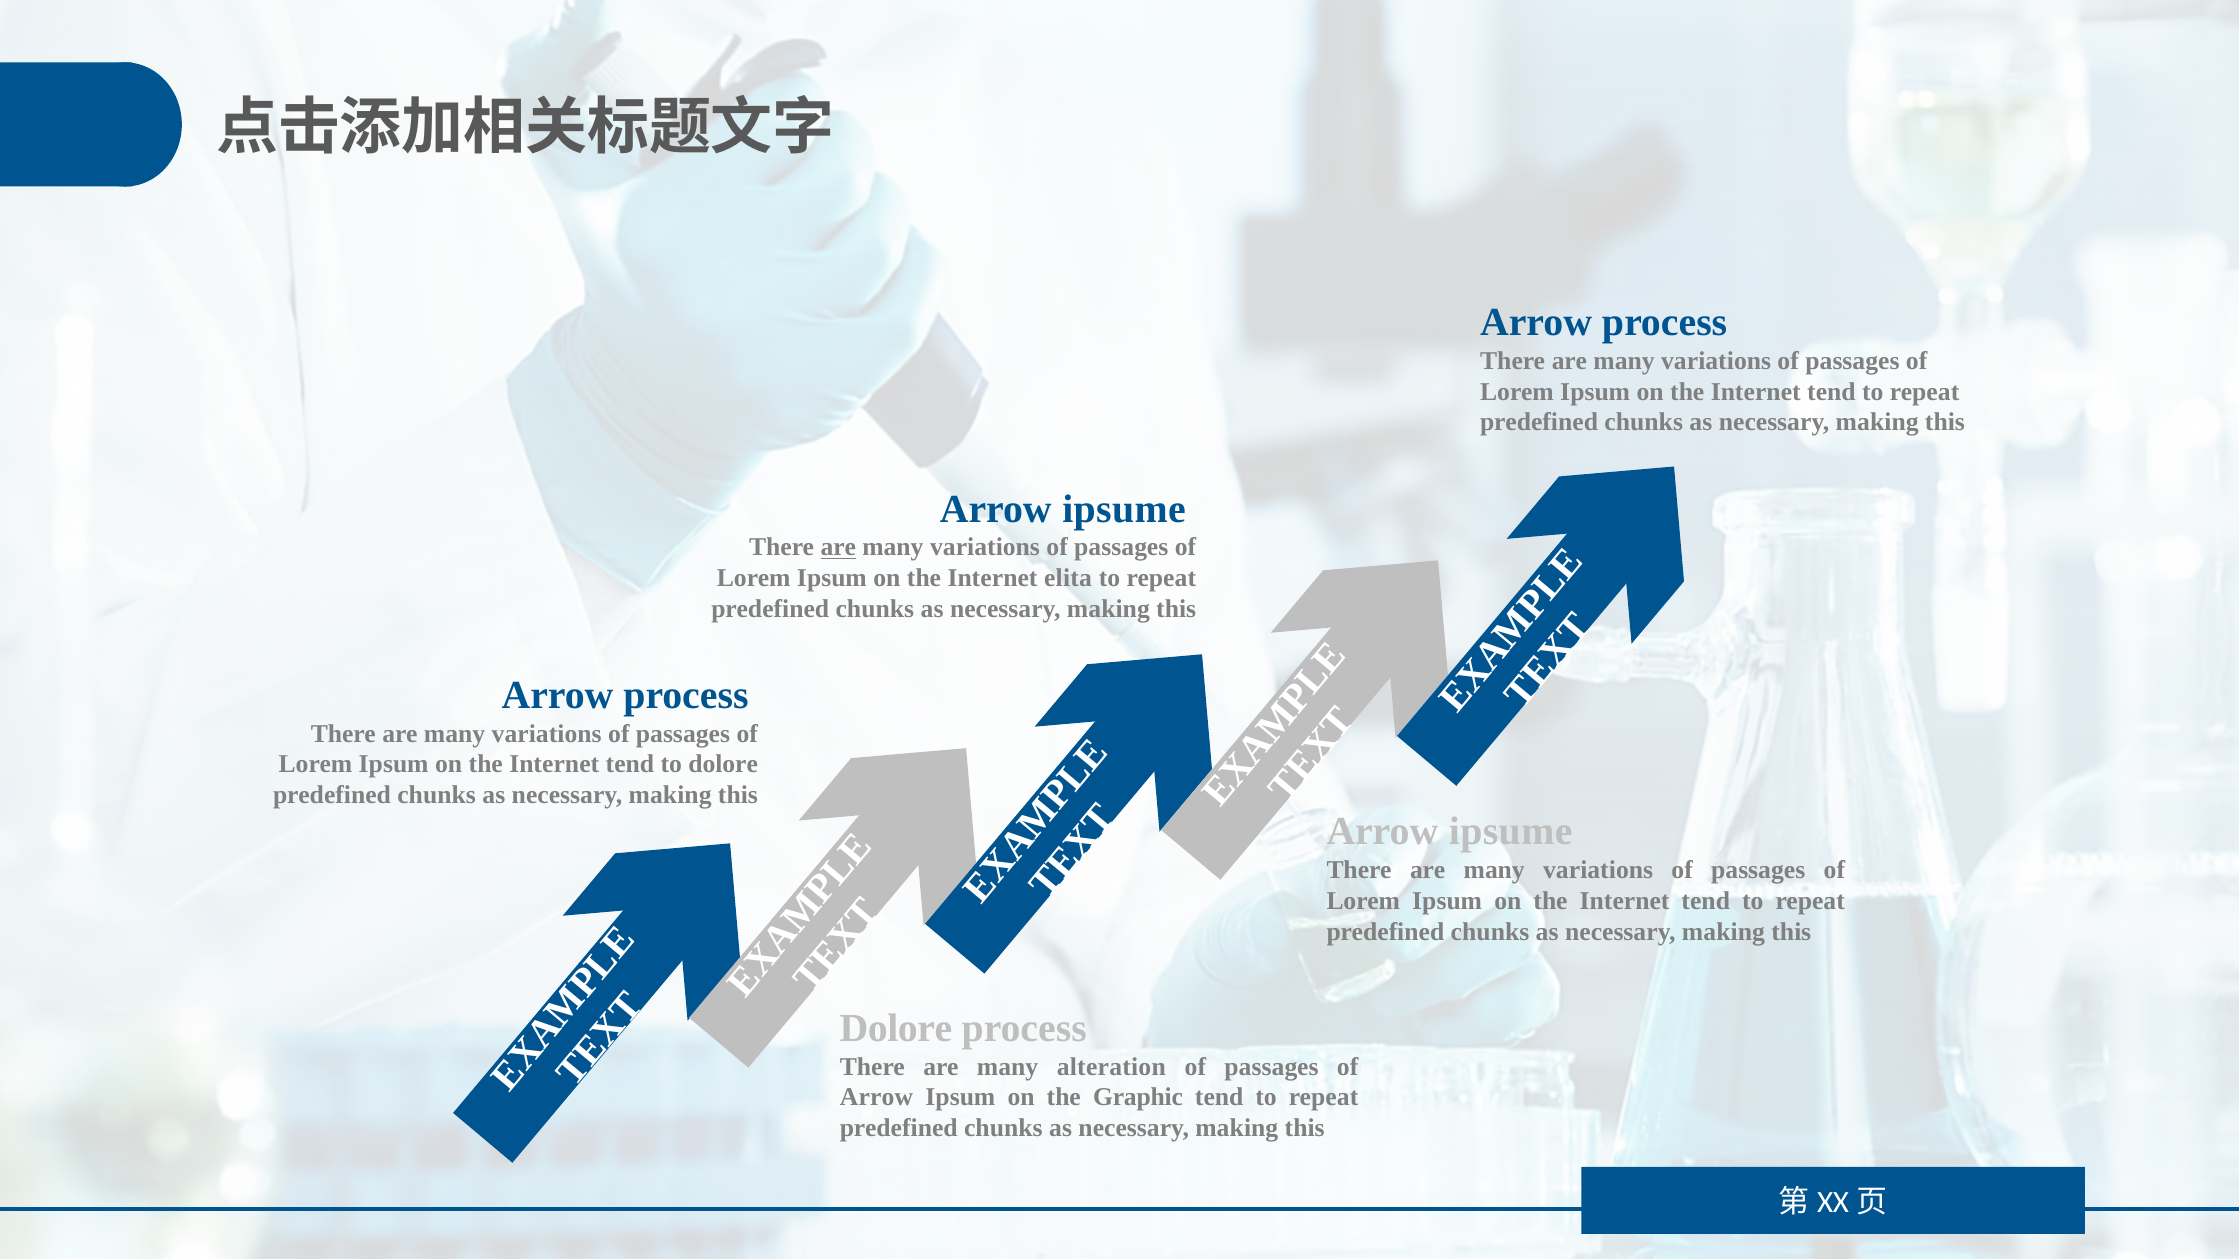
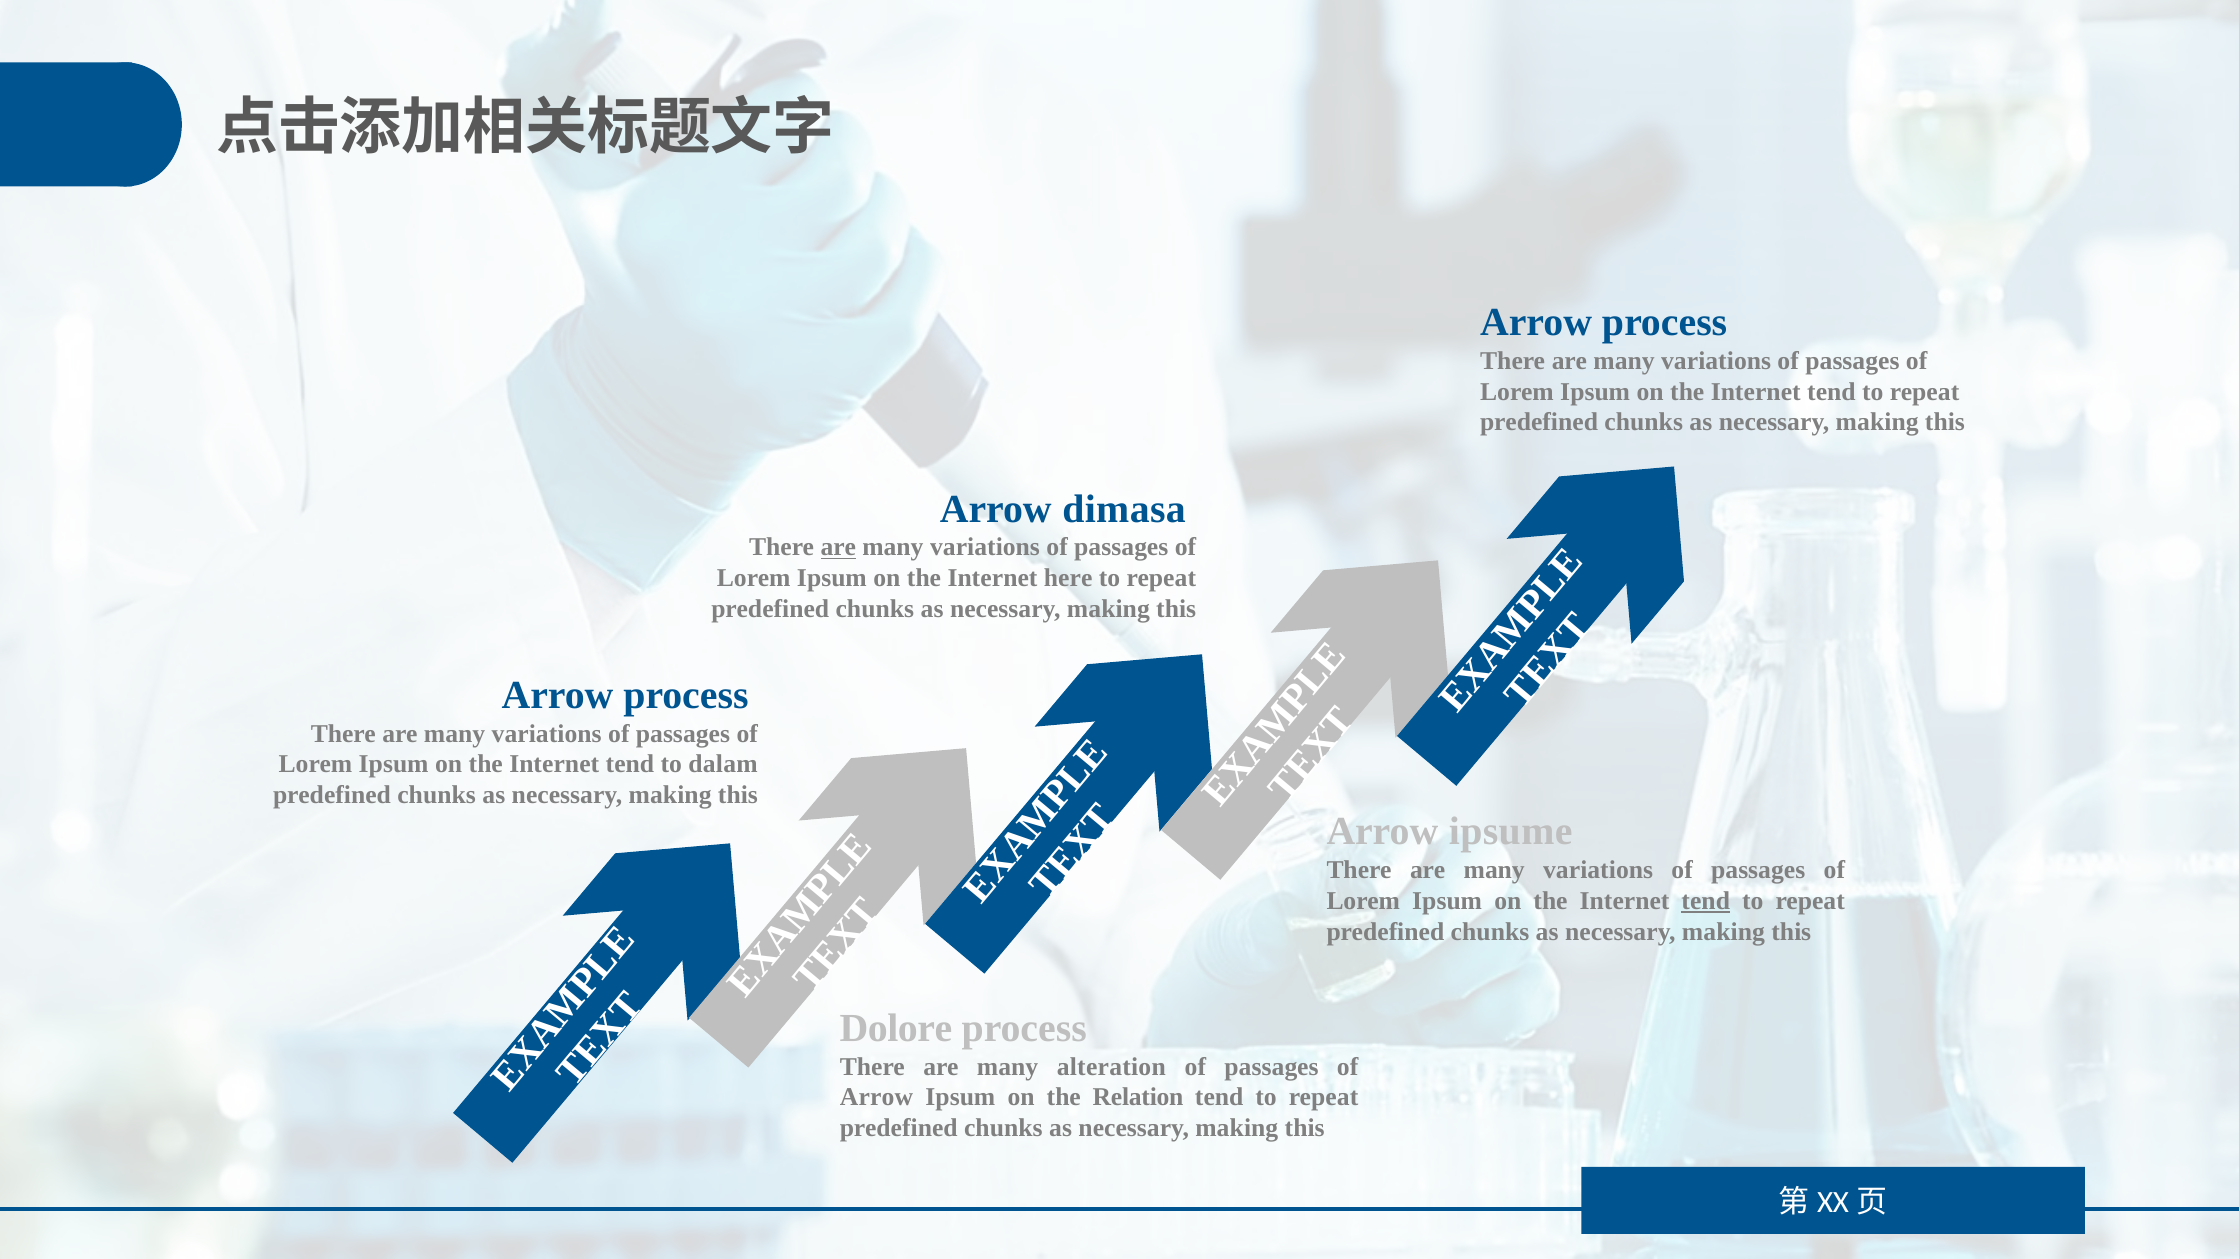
ipsume: ipsume -> dimasa (1124, 509)
elita: elita -> here (1068, 578)
to dolore: dolore -> dalam (723, 765)
tend underline: none -> present (1706, 901)
Graphic: Graphic -> Relation (1138, 1098)
